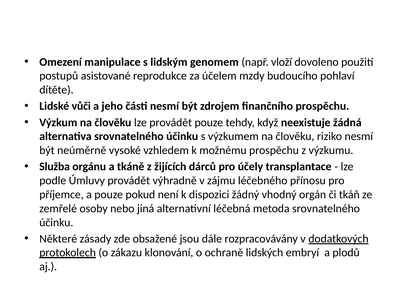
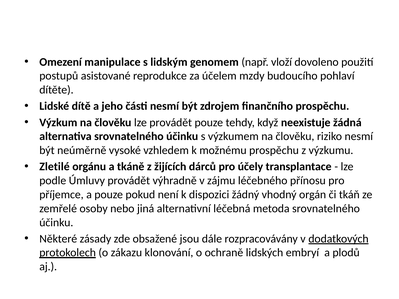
vůči: vůči -> dítě (81, 106)
Služba: Služba -> Zletilé (54, 167)
